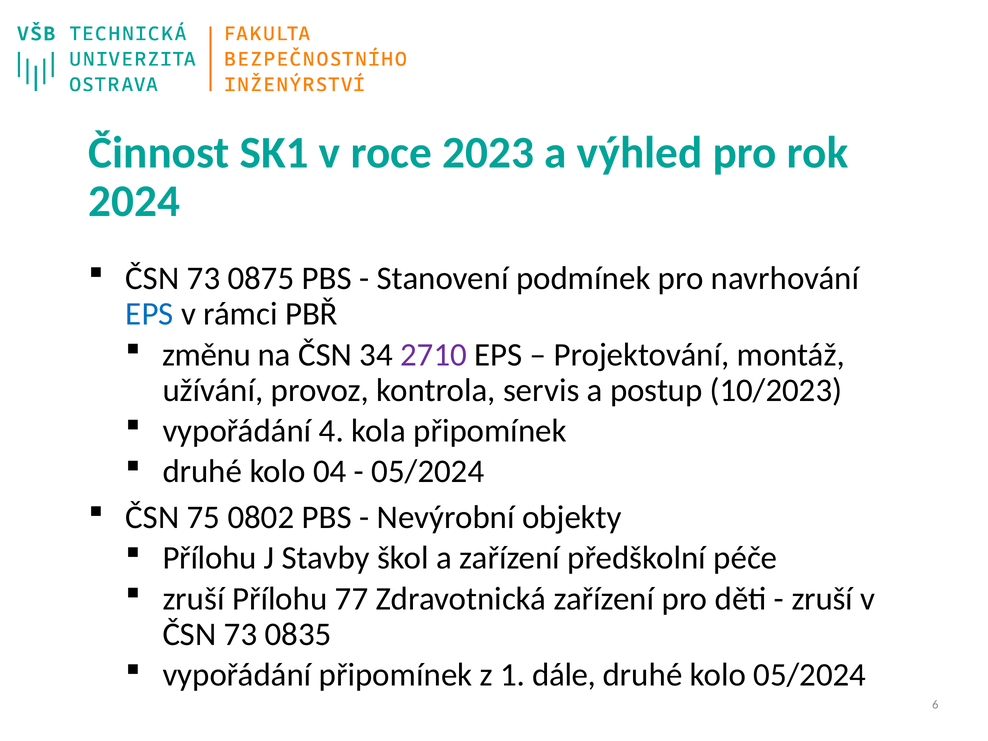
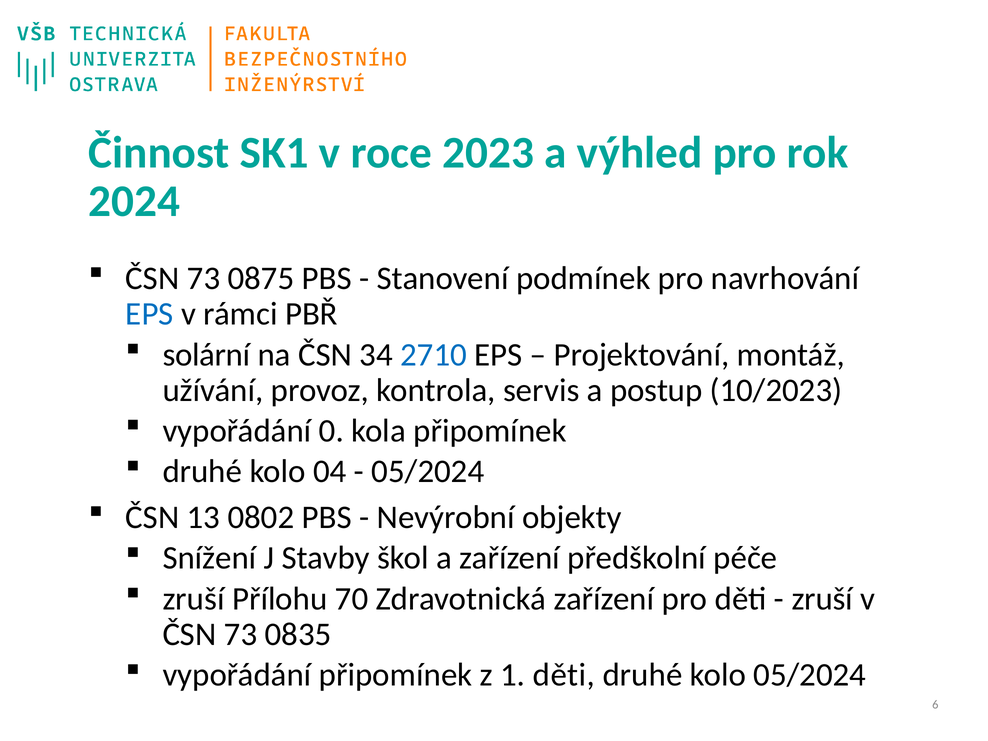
změnu: změnu -> solární (206, 355)
2710 colour: purple -> blue (434, 355)
4: 4 -> 0 (331, 431)
75: 75 -> 13 (203, 517)
Přílohu: Přílohu -> Snížení (209, 558)
77: 77 -> 70 (352, 599)
1 dále: dále -> děti (564, 675)
